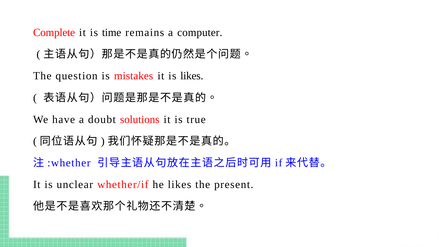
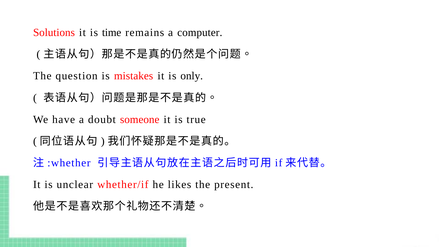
Complete: Complete -> Solutions (54, 33)
is likes: likes -> only (192, 76)
solutions: solutions -> someone (140, 119)
